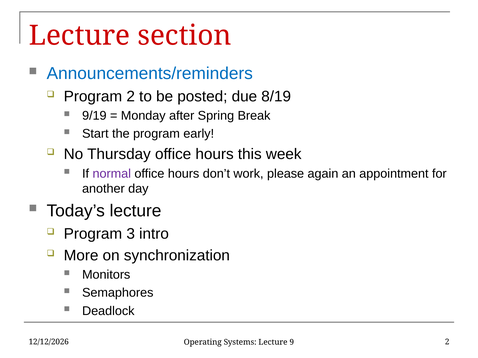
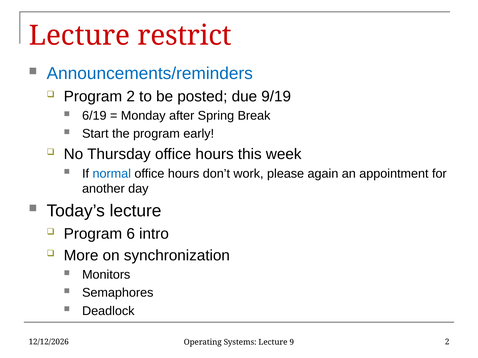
section: section -> restrict (185, 36)
8/19: 8/19 -> 9/19 (276, 97)
9/19: 9/19 -> 6/19 (94, 116)
normal colour: purple -> blue (112, 174)
3: 3 -> 6 (131, 234)
